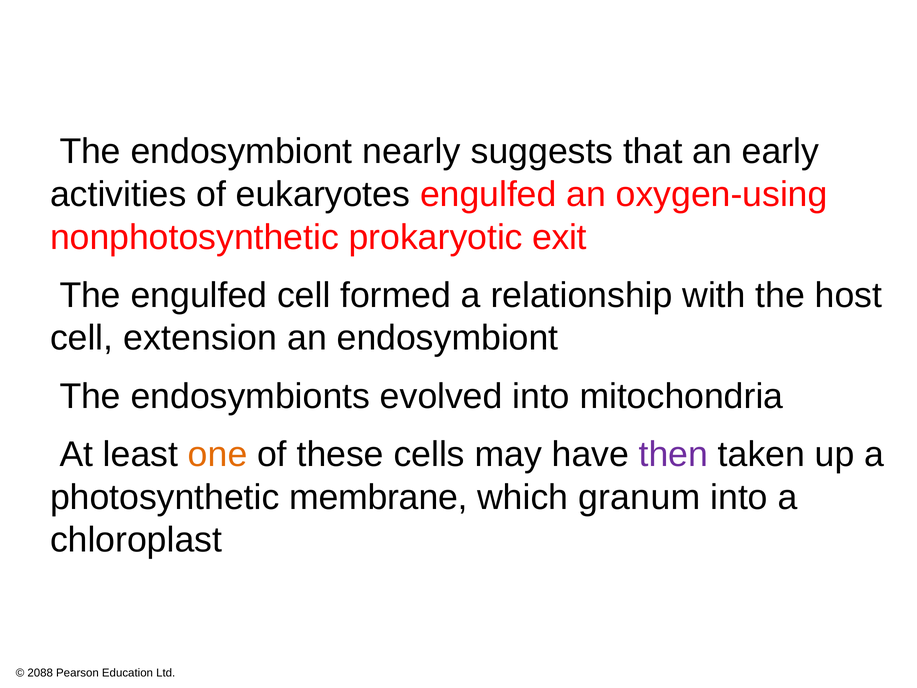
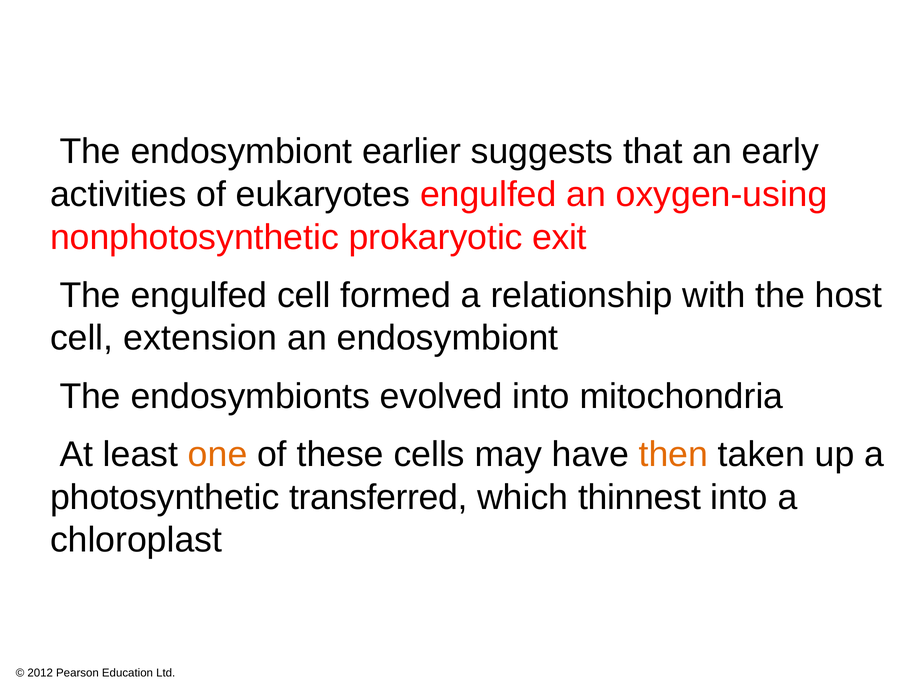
nearly: nearly -> earlier (412, 152)
then colour: purple -> orange (673, 454)
membrane: membrane -> transferred (379, 497)
granum: granum -> thinnest (639, 497)
2088: 2088 -> 2012 (40, 673)
